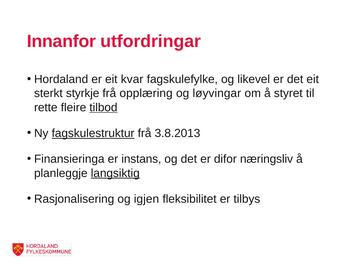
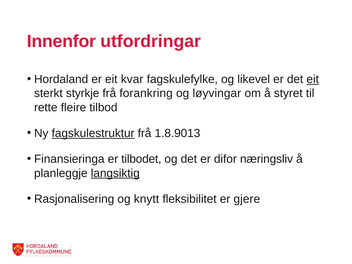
Innanfor: Innanfor -> Innenfor (61, 41)
eit underline: none -> present (313, 79)
opplæring: opplæring -> forankring (146, 93)
tilbod underline: present -> none (103, 107)
3.8.2013: 3.8.2013 -> 1.8.9013 (177, 133)
instans: instans -> tilbodet (141, 159)
igjen: igjen -> knytt (146, 199)
tilbys: tilbys -> gjere (247, 199)
